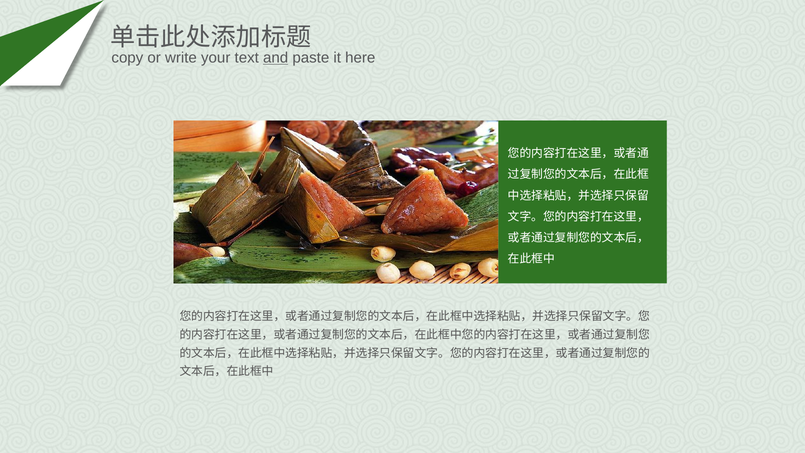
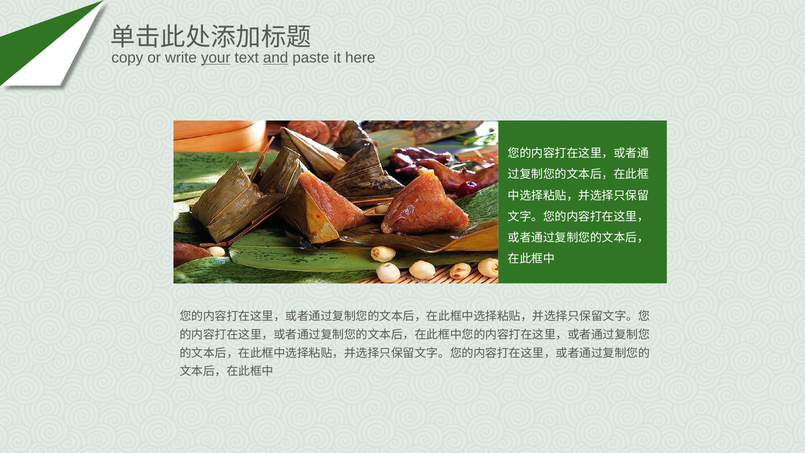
your underline: none -> present (216, 58)
